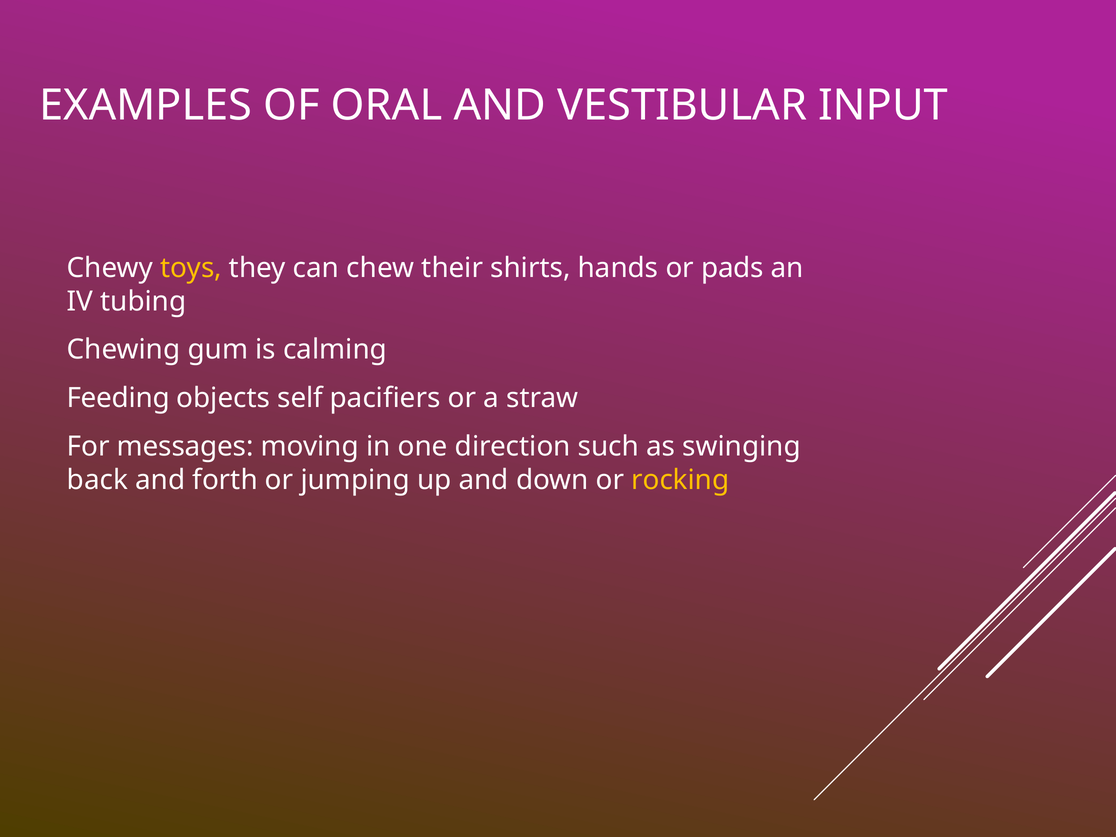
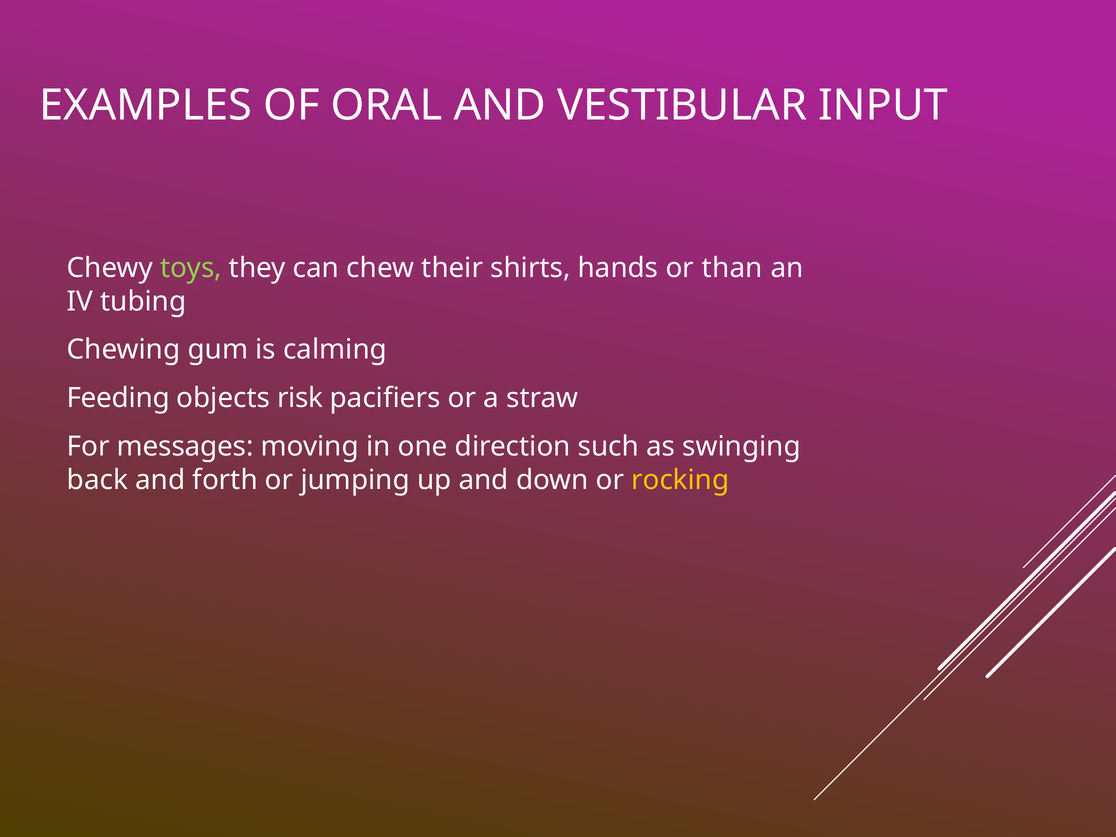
toys colour: yellow -> light green (191, 268)
pads: pads -> than (732, 268)
self: self -> risk (300, 398)
